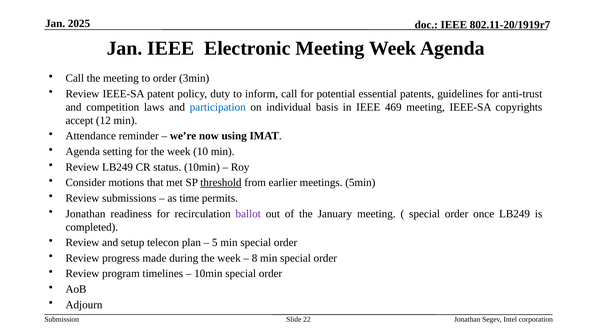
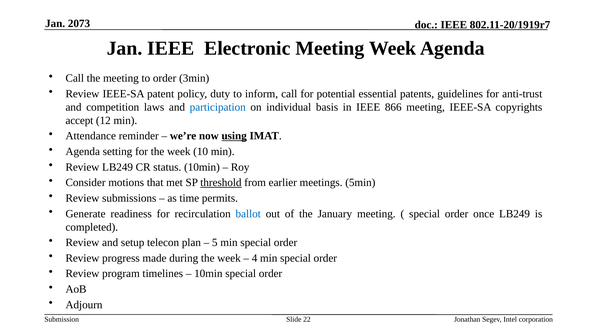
2025: 2025 -> 2073 (79, 24)
469: 469 -> 866 (393, 107)
using underline: none -> present (234, 136)
Jonathan: Jonathan -> Generate (86, 214)
ballot colour: purple -> blue (248, 214)
8: 8 -> 4 (255, 258)
